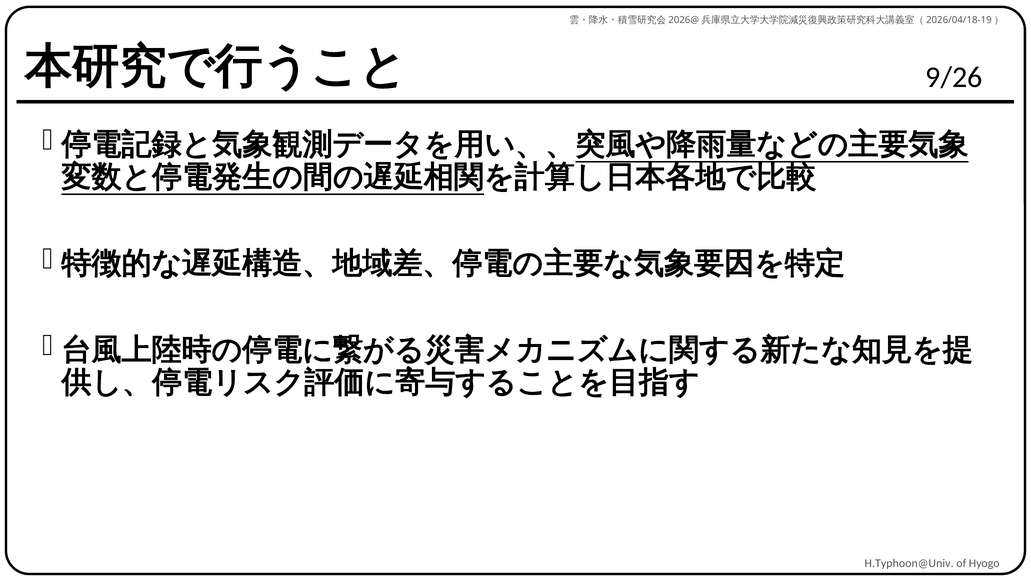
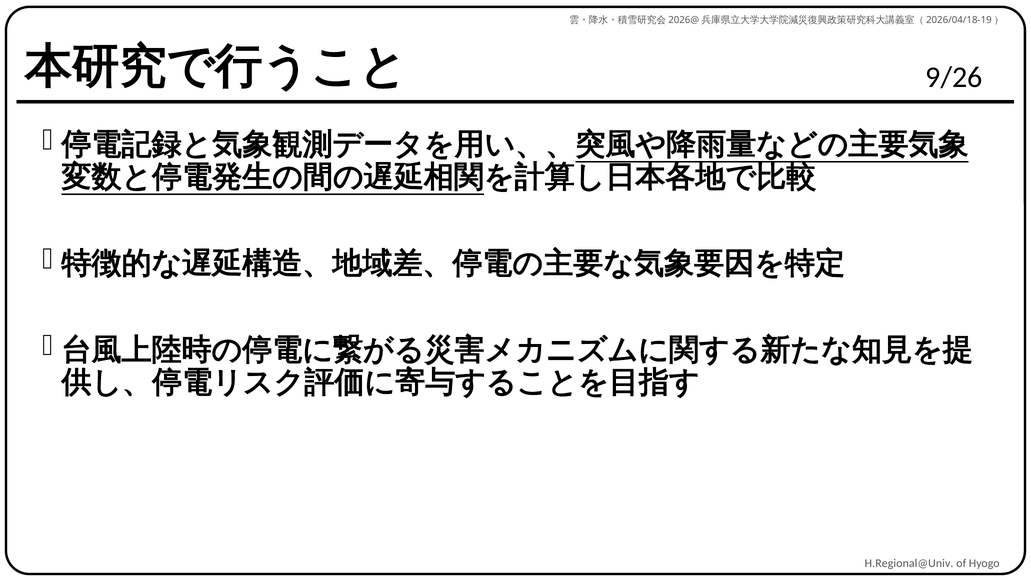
H.Typhoon@Univ: H.Typhoon@Univ -> H.Regional@Univ (909, 563)
